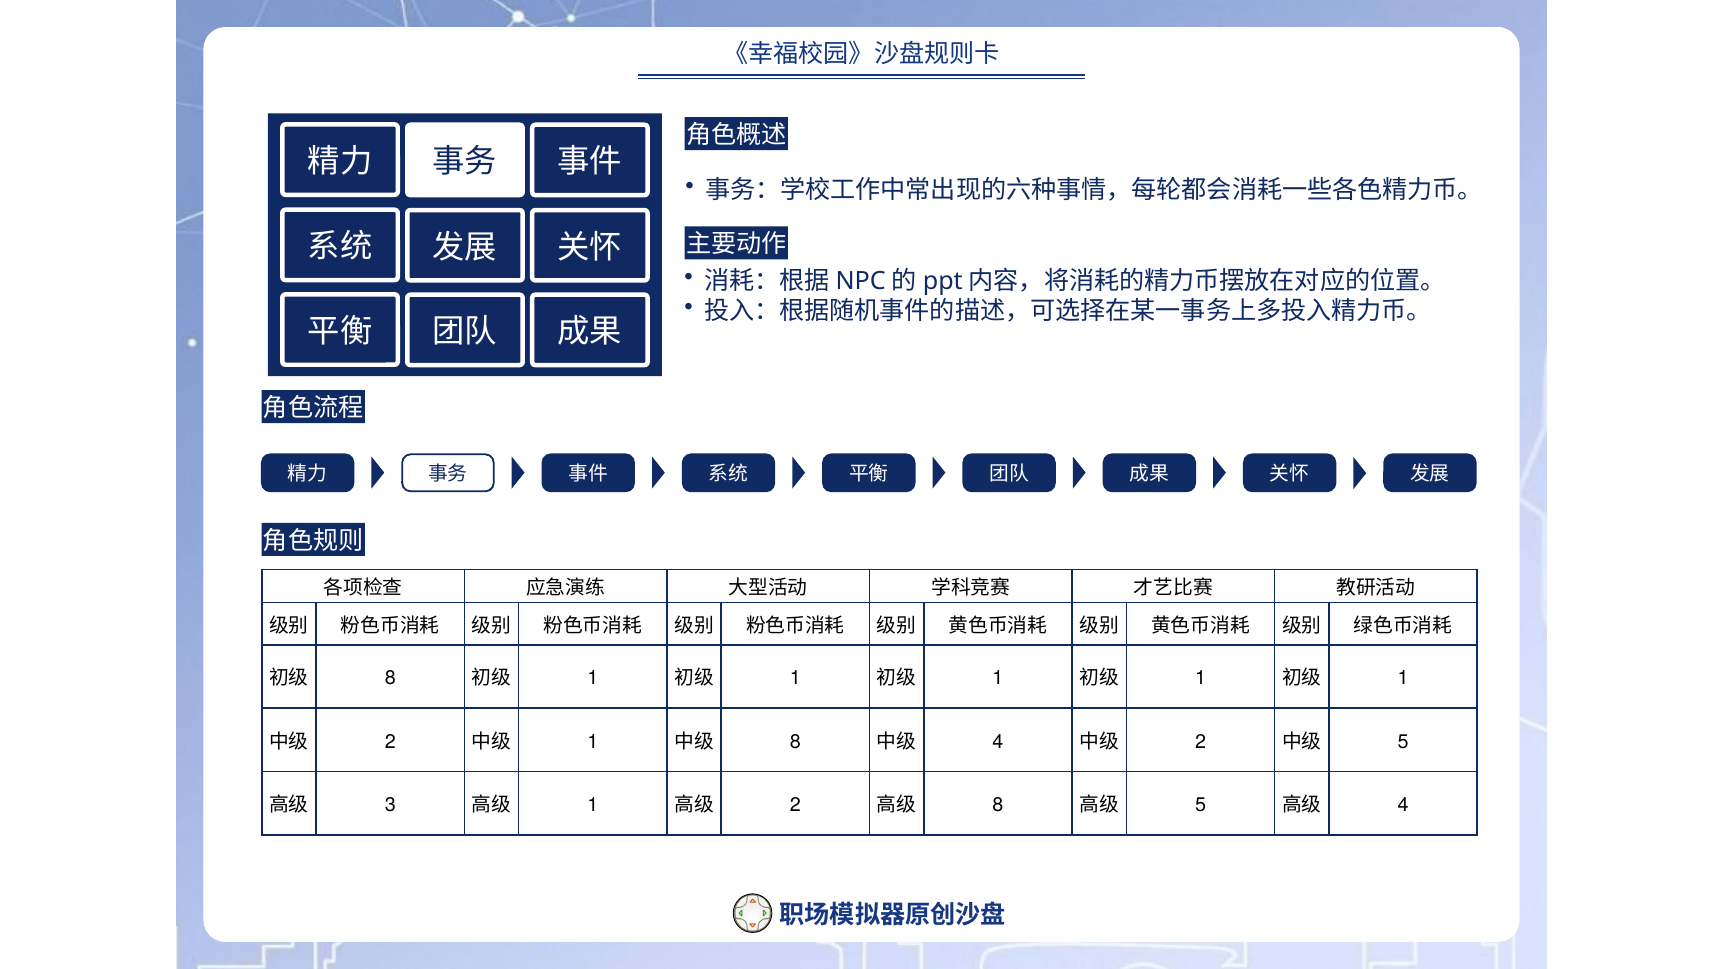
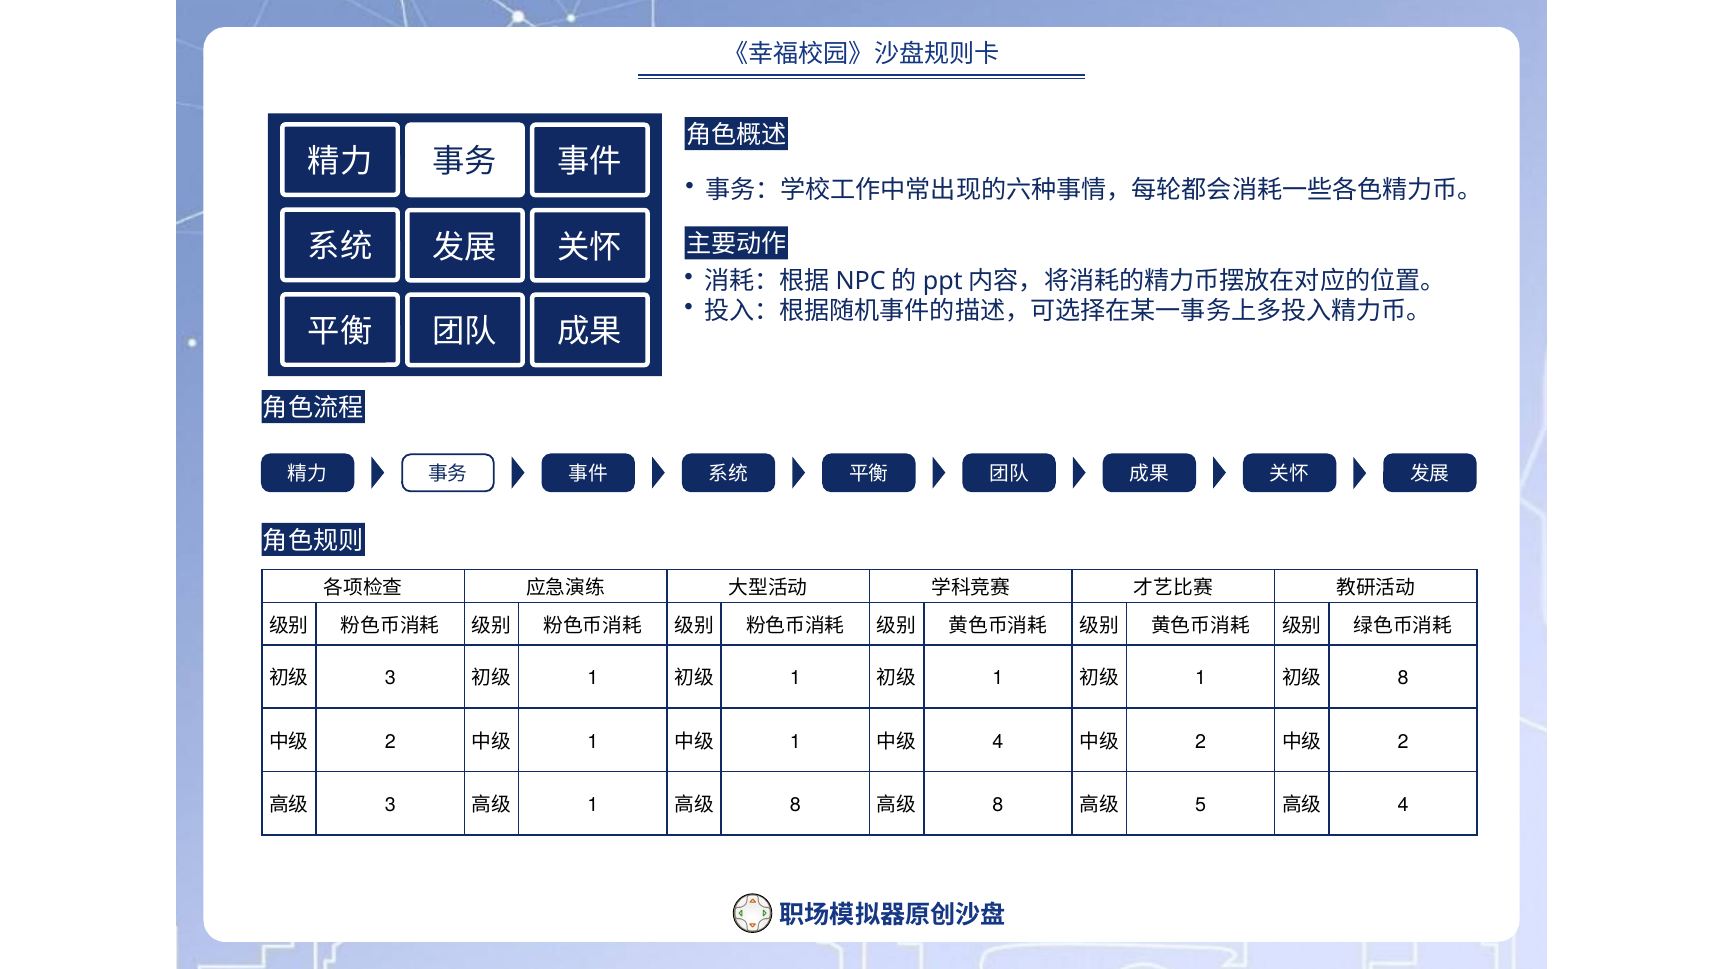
8: 8 -> 3 (390, 679)
1: 1 -> 8 (1403, 679)
8: 8 -> 1 (795, 742)
5: 5 -> 2 (1403, 742)
2: 2 -> 8 (795, 805)
